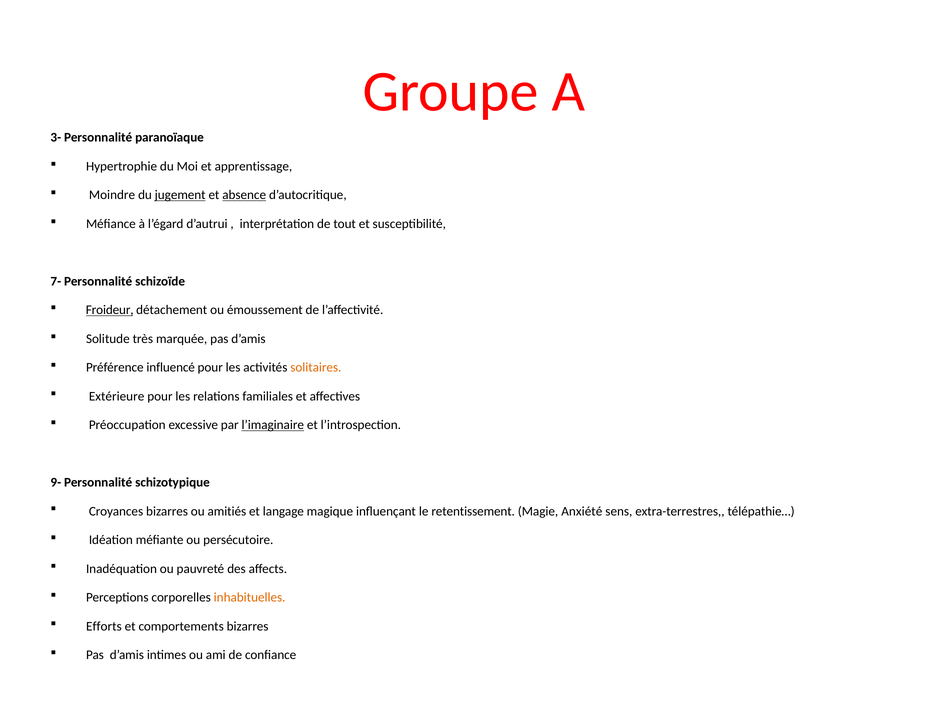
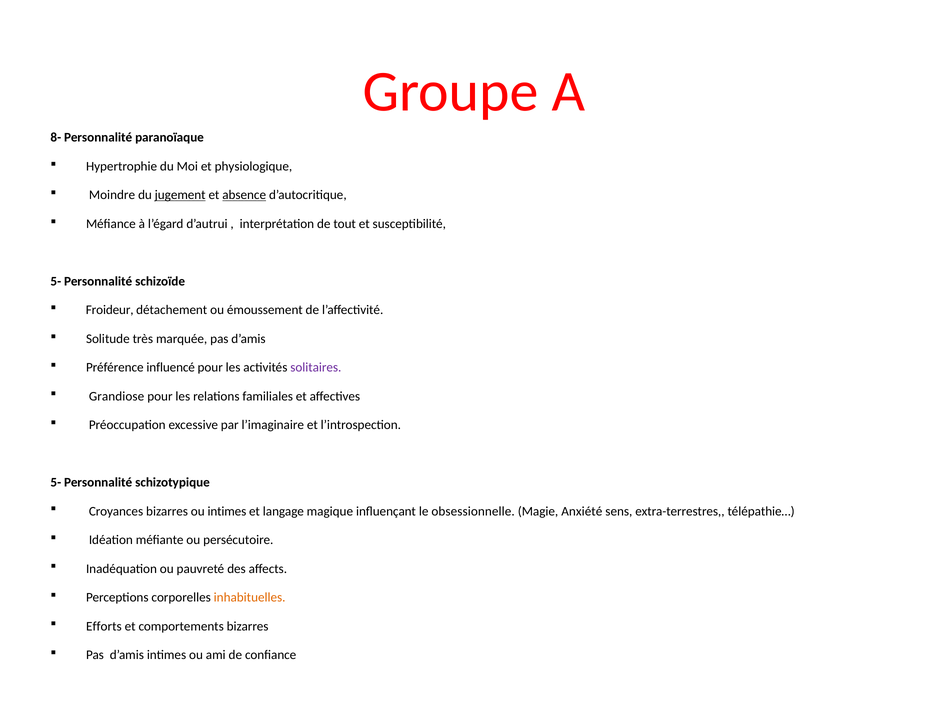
3-: 3- -> 8- (56, 138)
apprentissage: apprentissage -> physiologique (253, 166)
7-: 7- -> 5- (56, 281)
Froideur underline: present -> none (110, 310)
solitaires colour: orange -> purple (316, 368)
Extérieure: Extérieure -> Grandiose (117, 396)
l’imaginaire underline: present -> none (273, 425)
9-: 9- -> 5- (56, 482)
ou amitiés: amitiés -> intimes (227, 511)
retentissement: retentissement -> obsessionnelle (473, 511)
